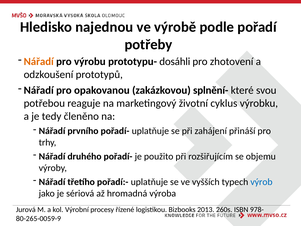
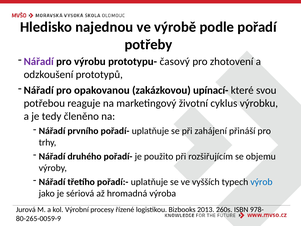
Nářadí colour: orange -> purple (39, 61)
dosáhli: dosáhli -> časový (175, 61)
splnění-: splnění- -> upínací- (211, 90)
